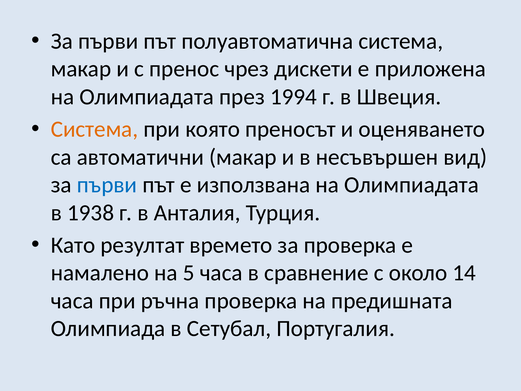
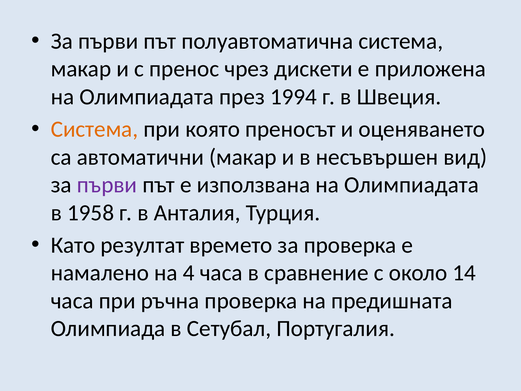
първи colour: blue -> purple (107, 185)
1938: 1938 -> 1958 (91, 213)
5: 5 -> 4 (189, 273)
